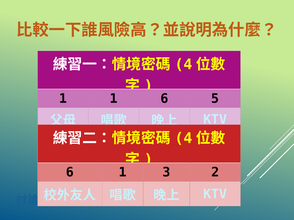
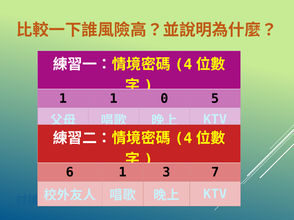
1 6: 6 -> 0 (164, 99)
2: 2 -> 7 (215, 173)
